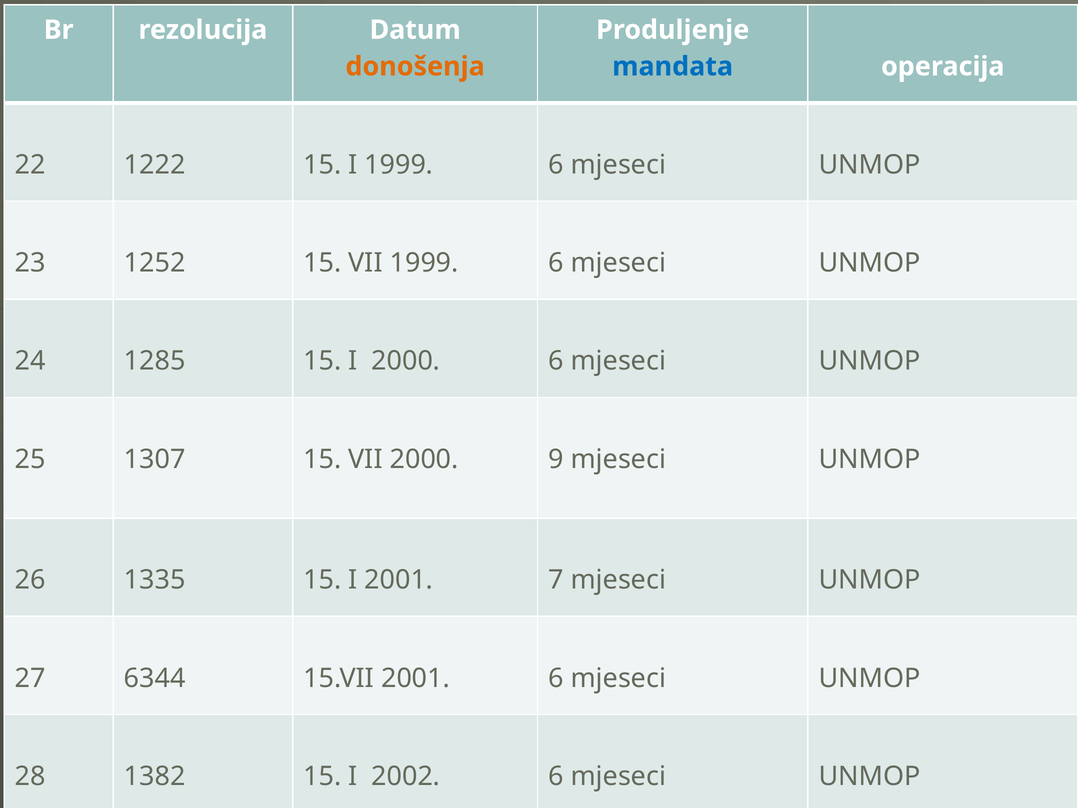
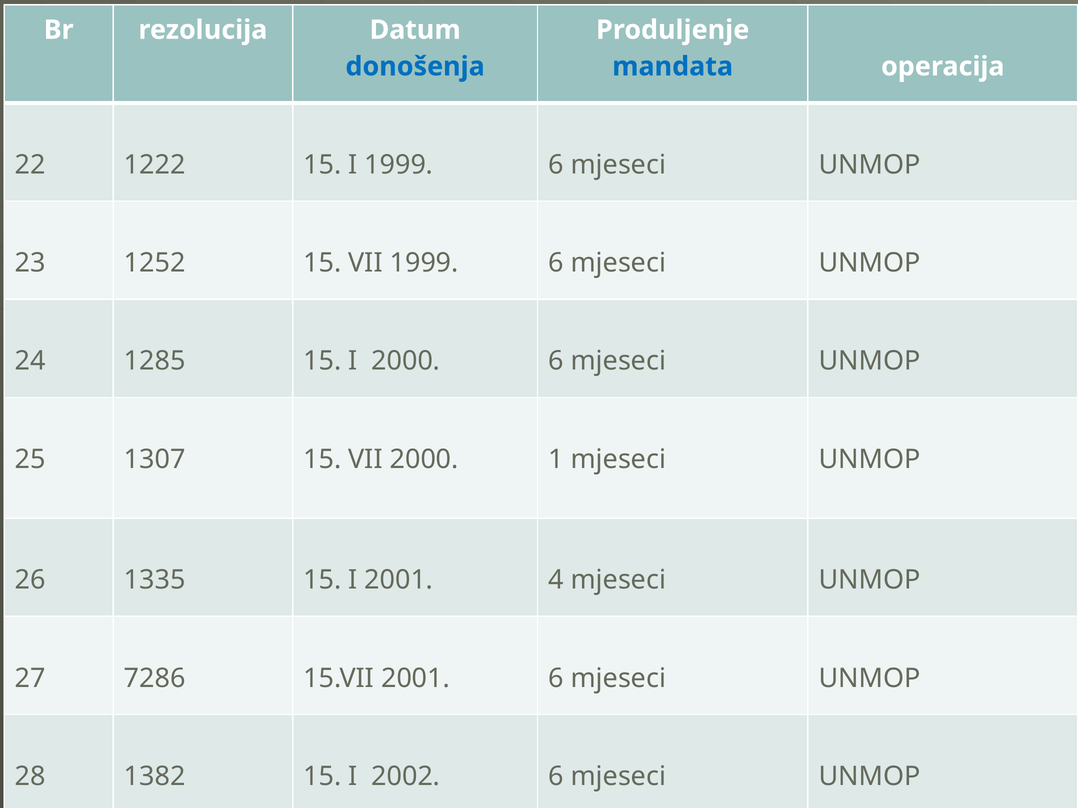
donošenja colour: orange -> blue (415, 67)
9: 9 -> 1 (556, 460)
7: 7 -> 4 (556, 580)
6344: 6344 -> 7286 (155, 679)
